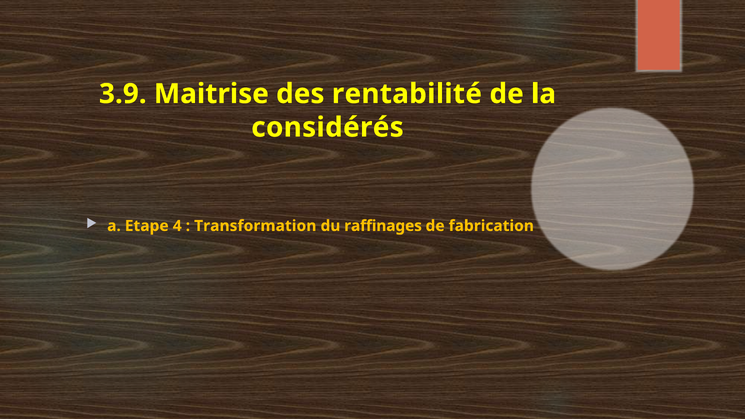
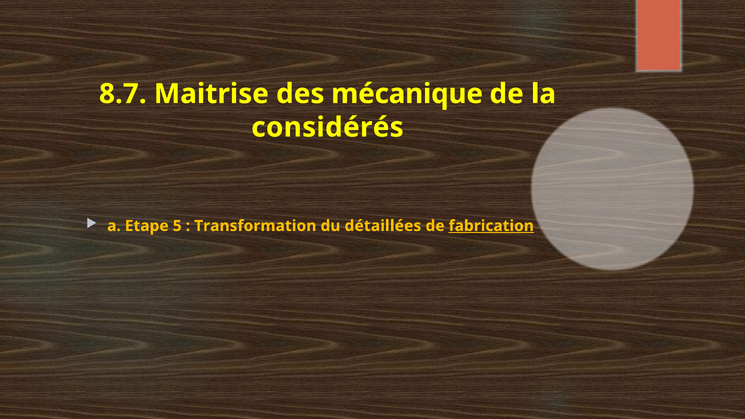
3.9: 3.9 -> 8.7 (123, 94)
rentabilité: rentabilité -> mécanique (407, 94)
4: 4 -> 5 (177, 226)
raffinages: raffinages -> détaillées (383, 226)
fabrication underline: none -> present (491, 226)
